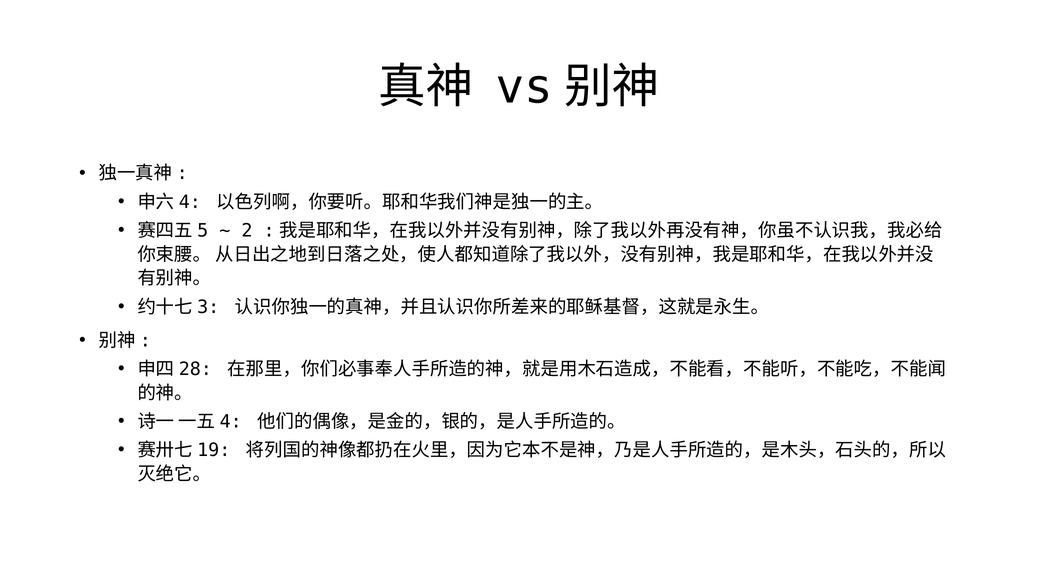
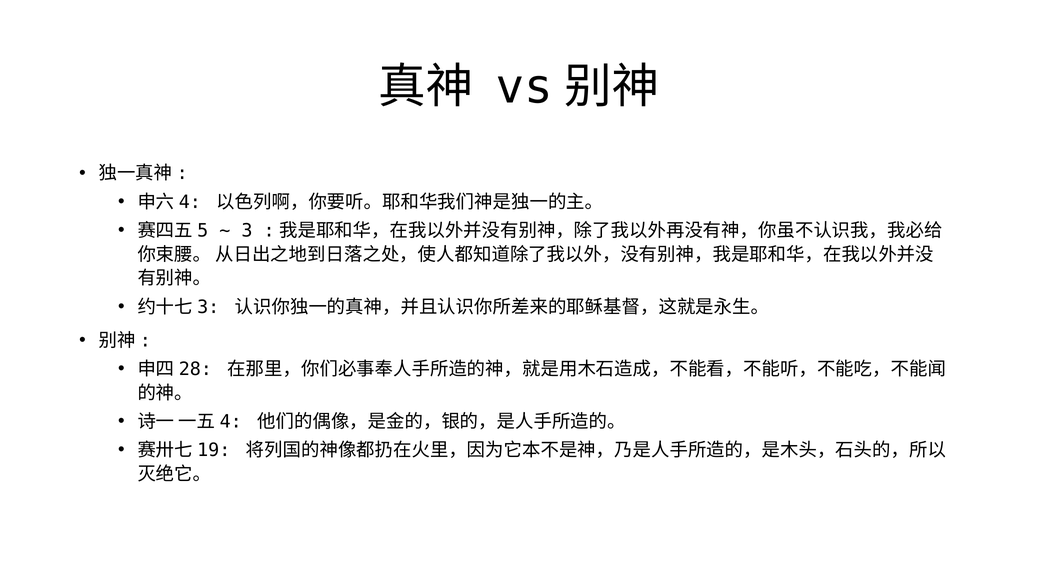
2: 2 -> 3 (247, 231)
